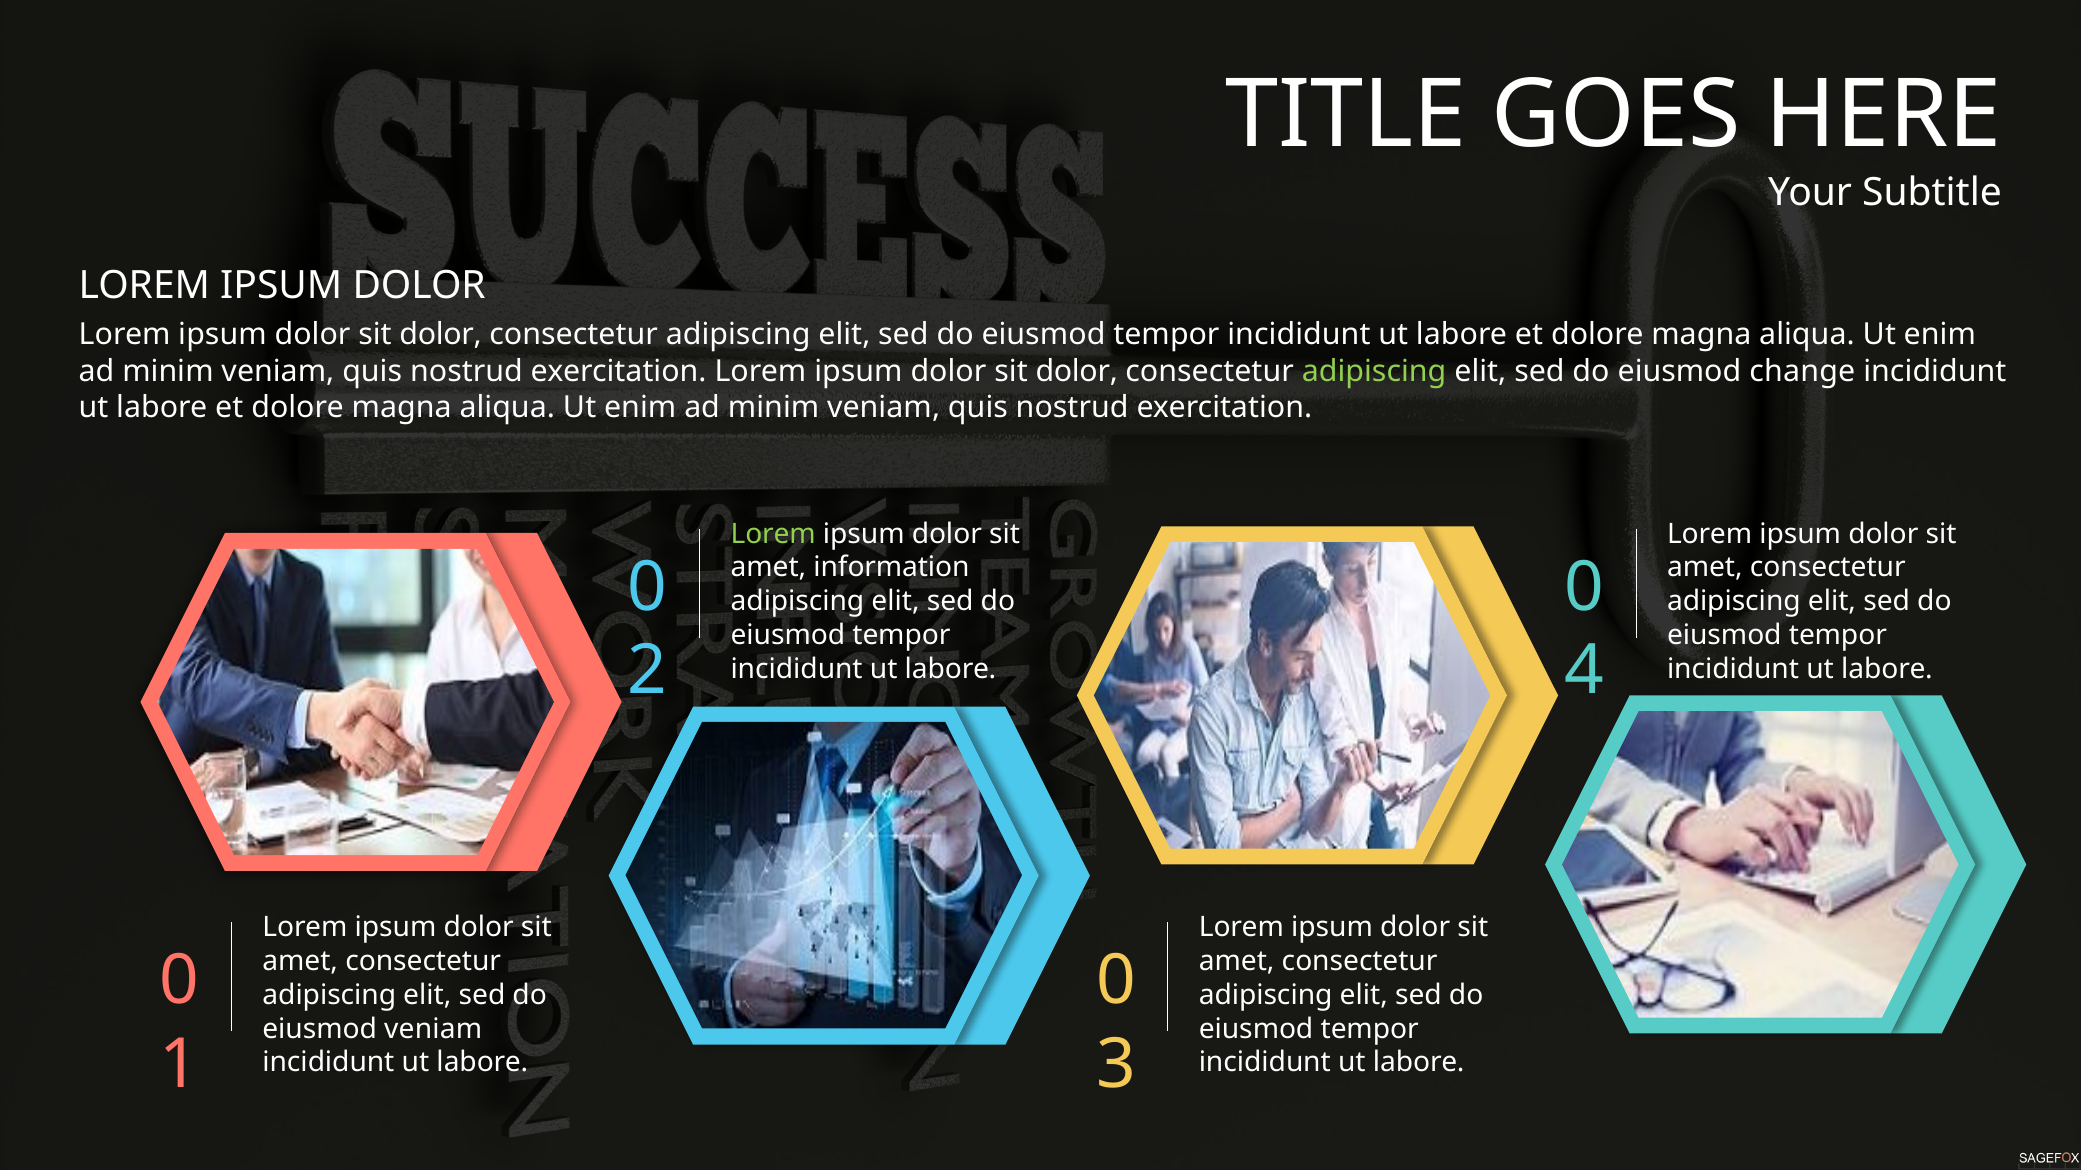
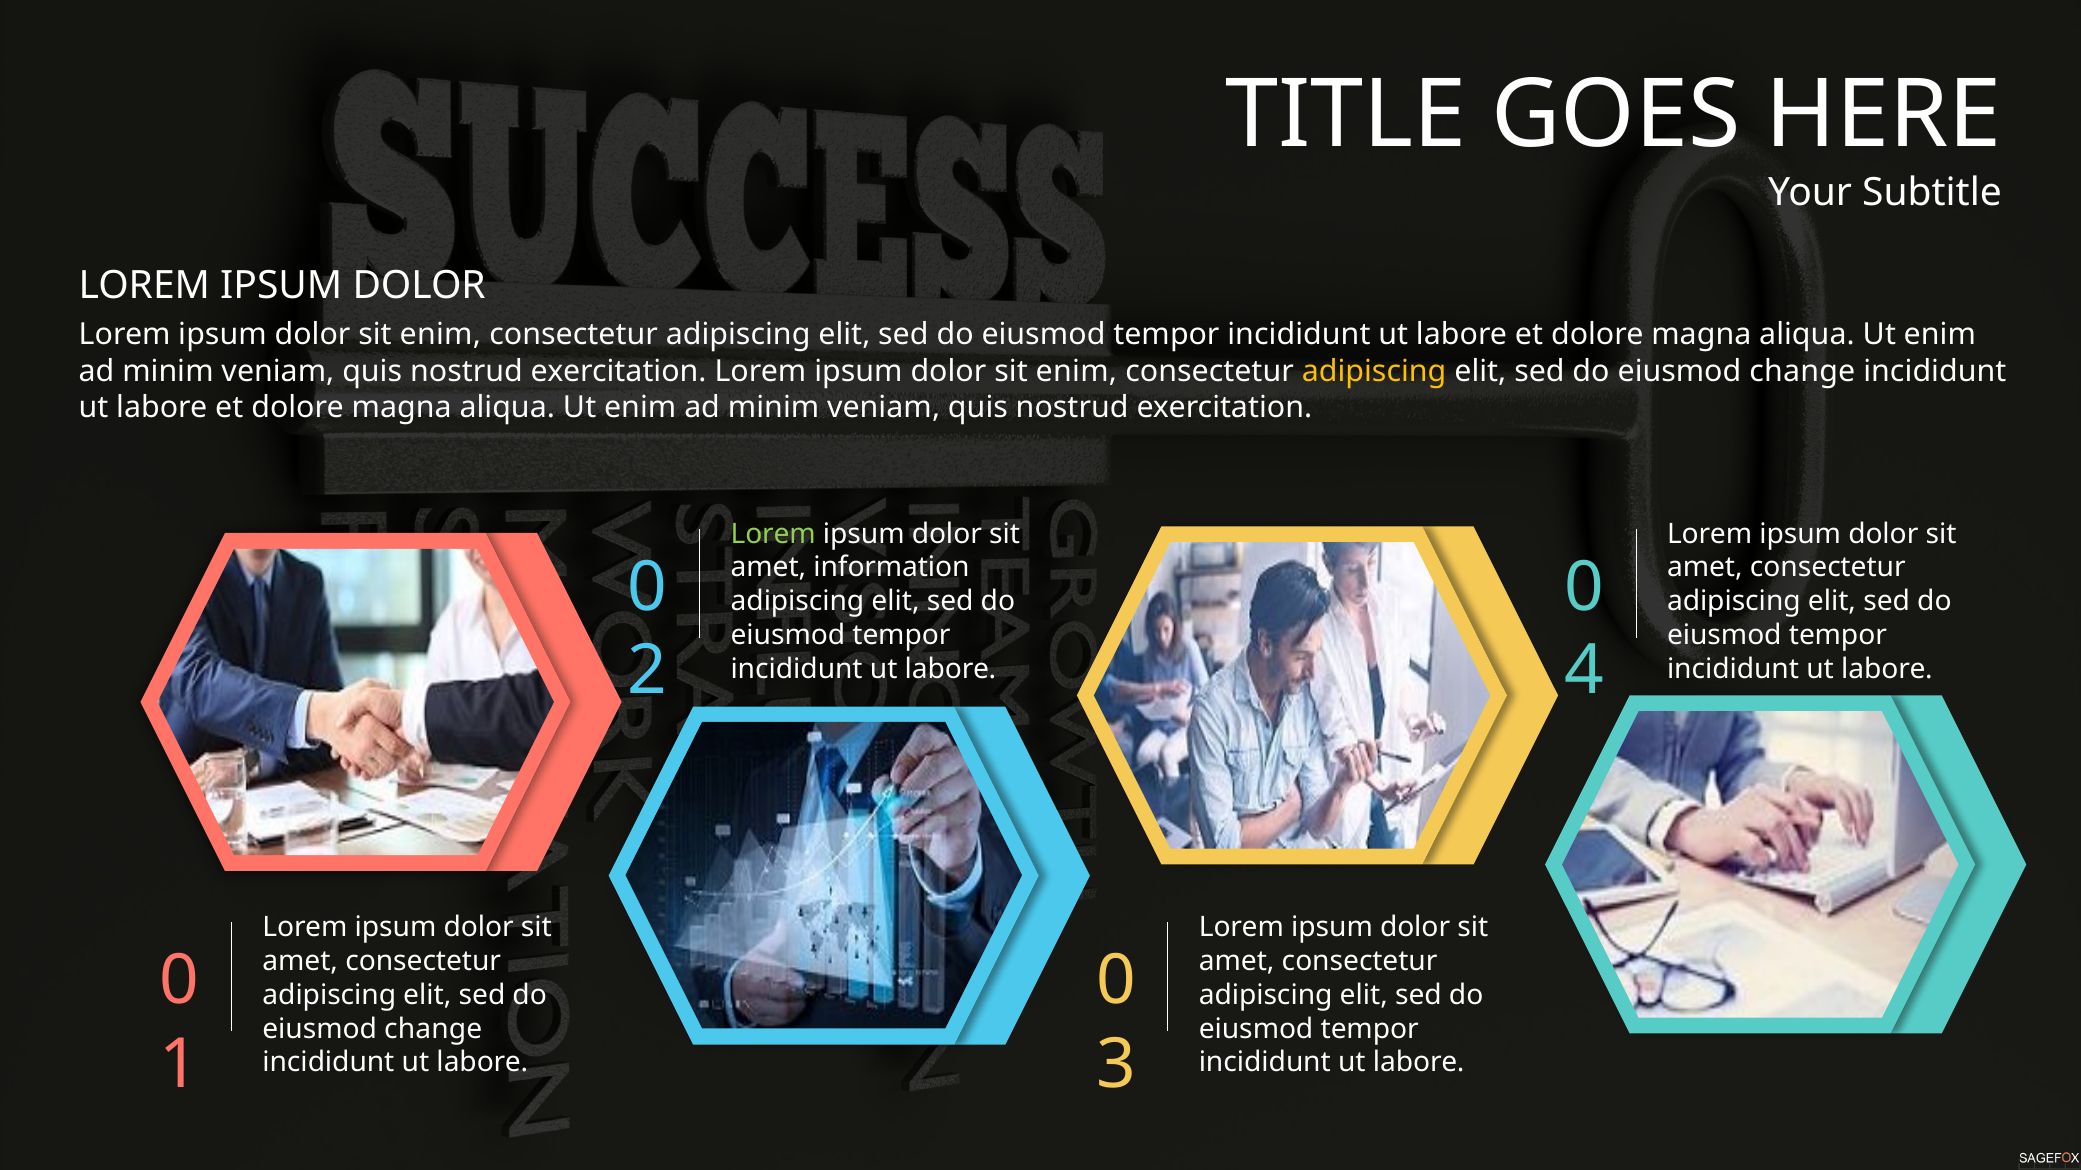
dolor: dolor -> enim (440, 335)
dolor: dolor -> enim (1076, 372)
adipiscing colour: light green -> yellow (1374, 372)
veniam: veniam -> change (433, 1029)
